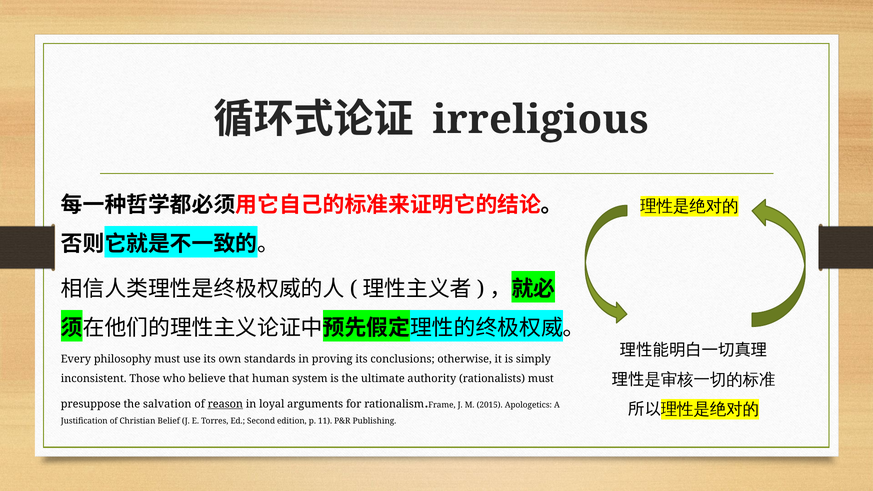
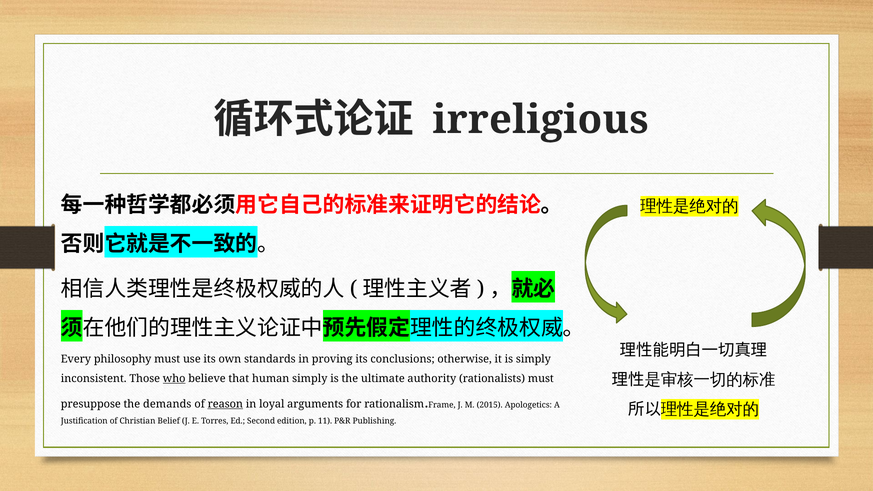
who underline: none -> present (174, 379)
human system: system -> simply (310, 379)
salvation: salvation -> demands (167, 404)
